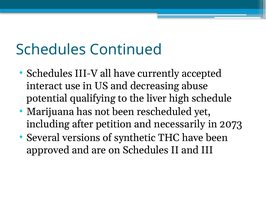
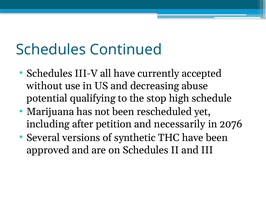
interact: interact -> without (44, 86)
liver: liver -> stop (157, 99)
2073: 2073 -> 2076 (231, 124)
